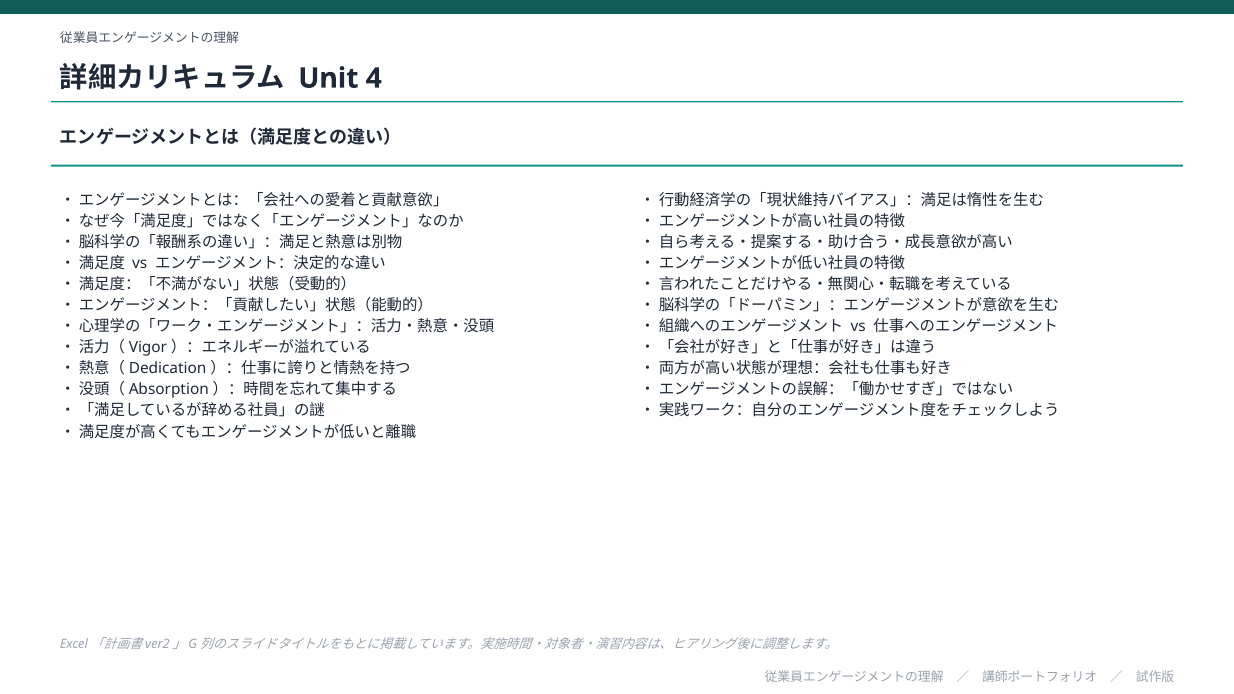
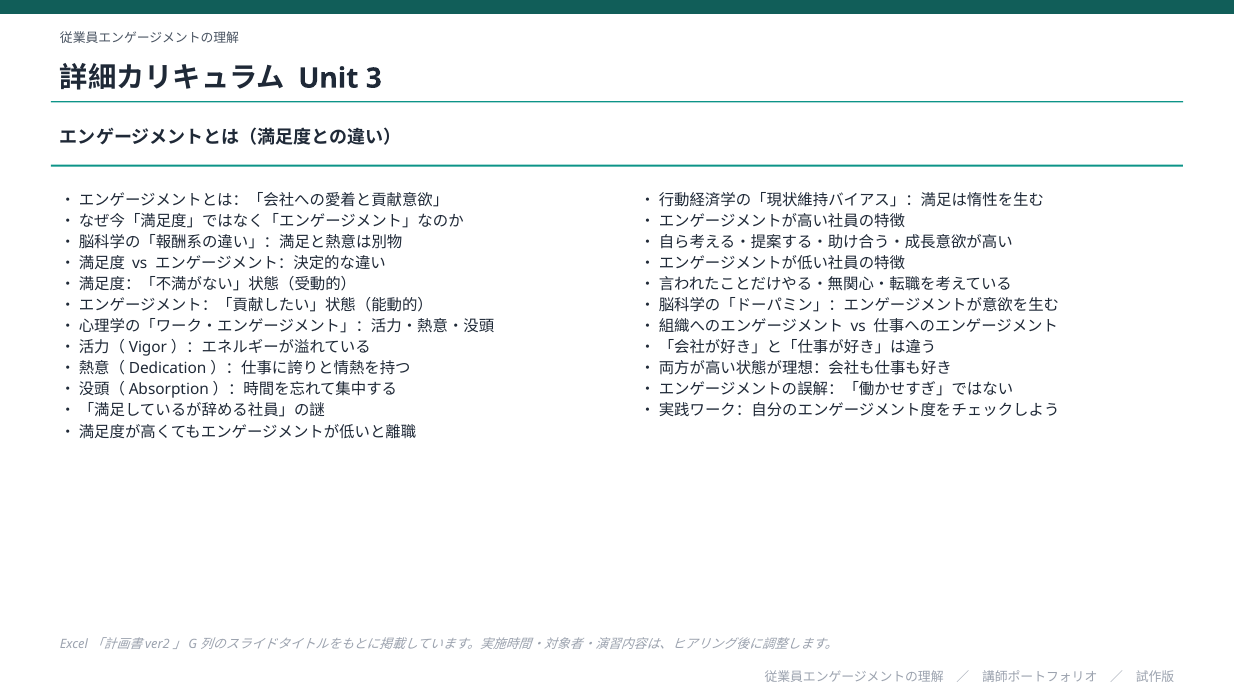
4: 4 -> 3 (374, 78)
